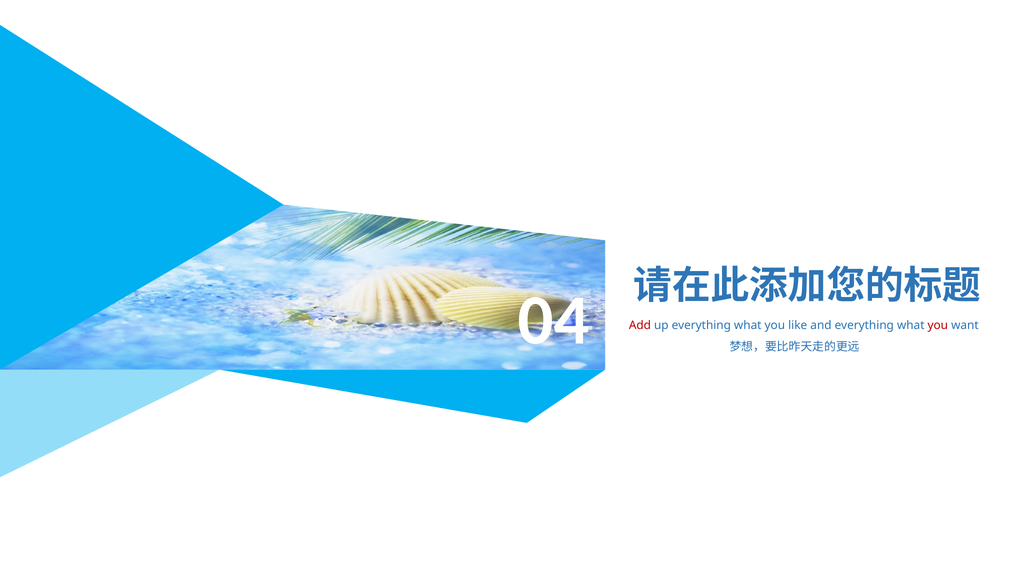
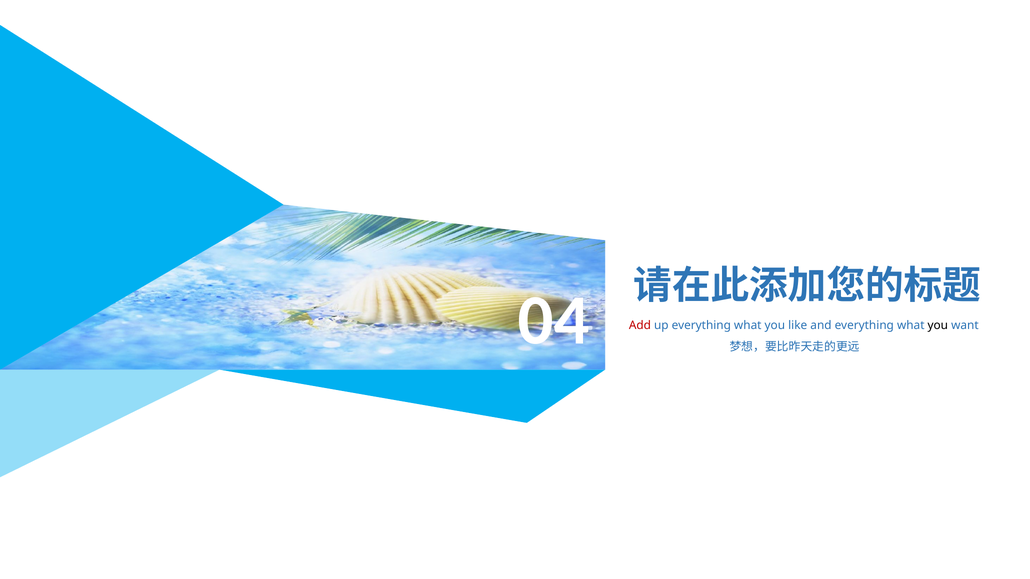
you colour: red -> black (938, 326)
